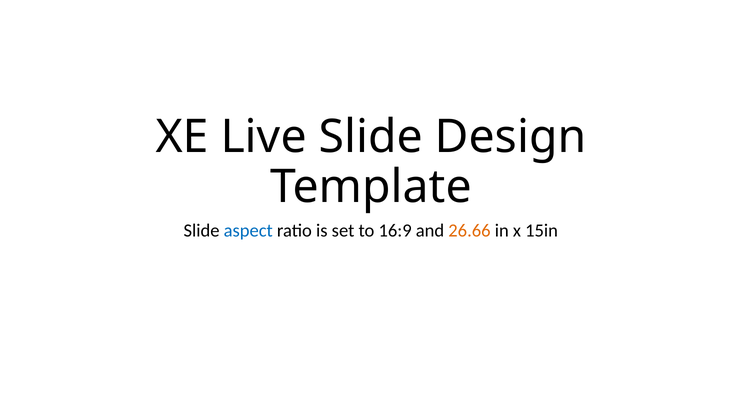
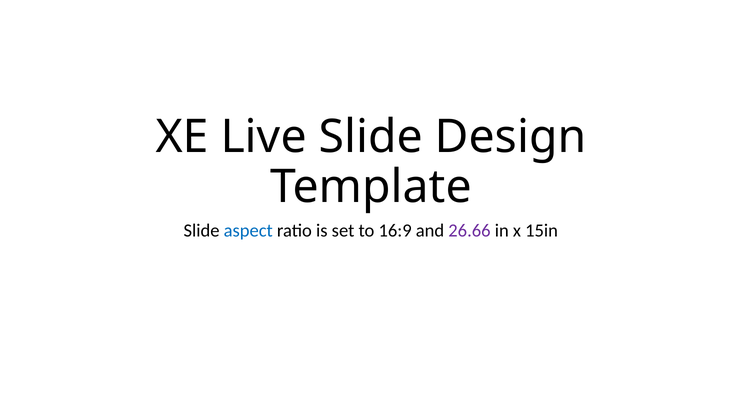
26.66 colour: orange -> purple (469, 231)
